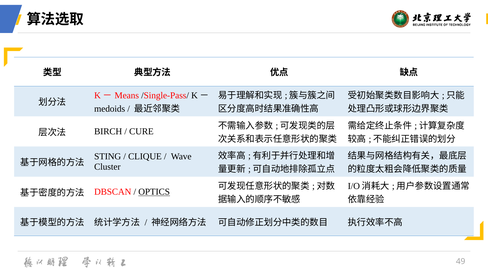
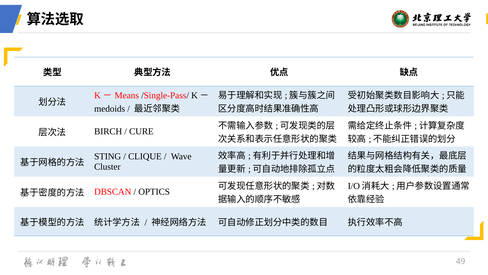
OPTICS underline: present -> none (154, 192)
